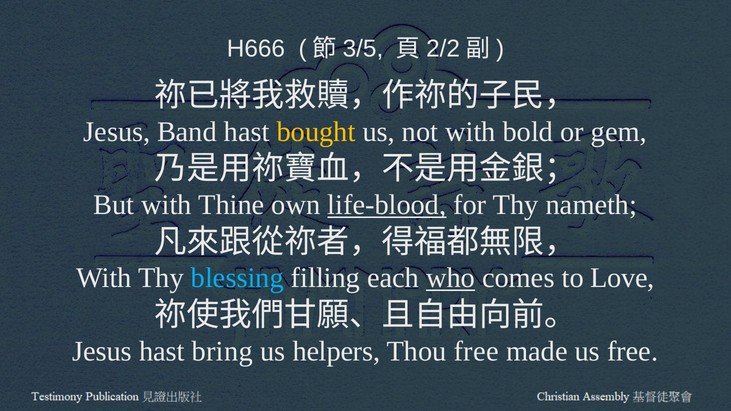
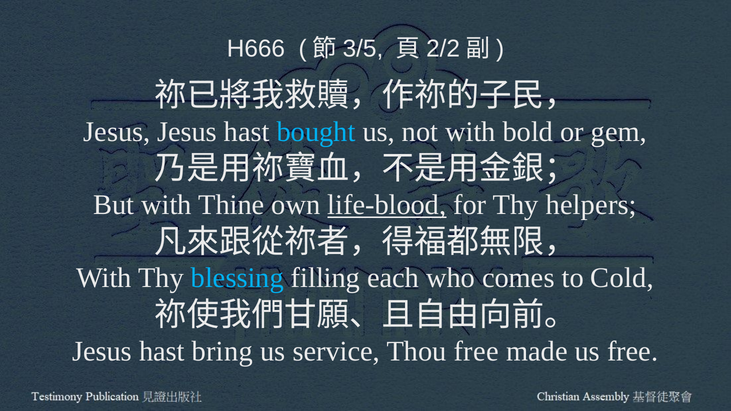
Jesus Band: Band -> Jesus (187, 132)
bought colour: yellow -> light blue (316, 132)
nameth: nameth -> helpers (591, 205)
who underline: present -> none (451, 278)
Love: Love -> Cold (622, 278)
helpers: helpers -> service (336, 351)
